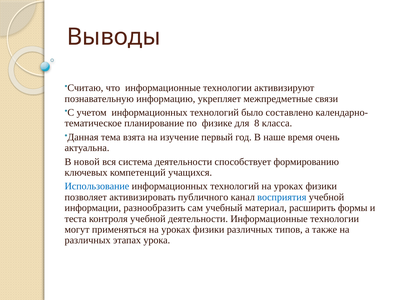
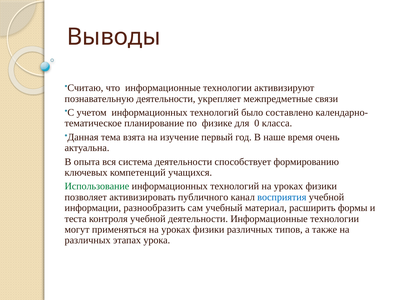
познавательную информацию: информацию -> деятельности (166, 99)
8: 8 -> 0 (257, 124)
новой: новой -> опыта (87, 162)
Использование colour: blue -> green (97, 187)
